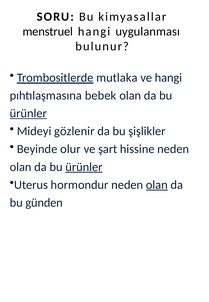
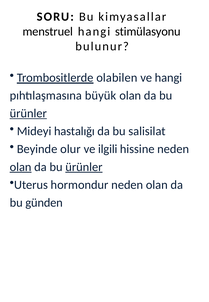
uygulanması: uygulanması -> stimülasyonu (148, 32)
mutlaka: mutlaka -> olabilen (117, 78)
bebek: bebek -> büyük (101, 95)
gözlenir: gözlenir -> hastalığı (74, 131)
şişlikler: şişlikler -> salisilat (147, 131)
şart: şart -> ilgili (108, 149)
olan underline: none -> present (21, 167)
olan underline: present -> none (157, 185)
